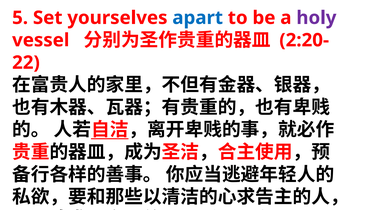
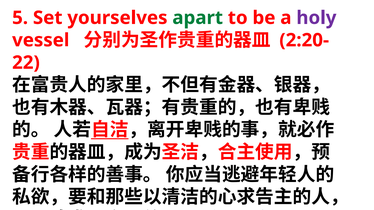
apart colour: blue -> green (198, 18)
